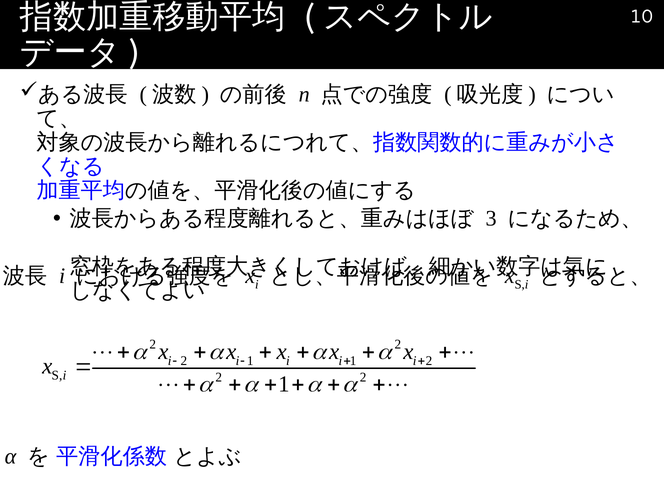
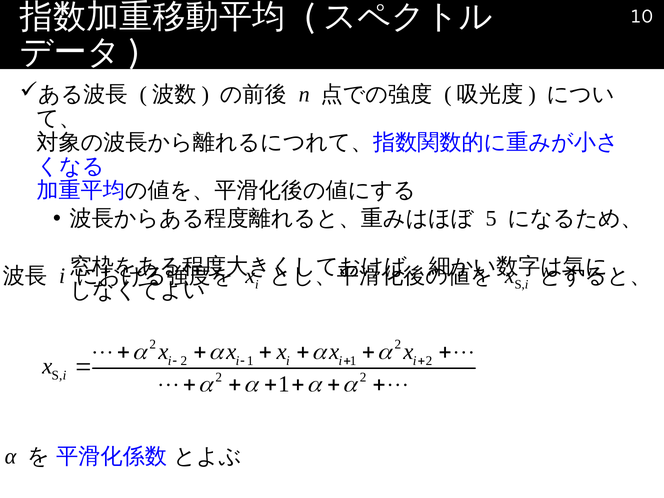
3: 3 -> 5 (491, 219)
